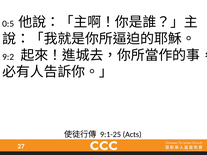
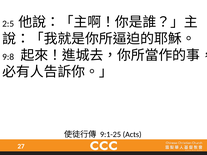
0:5: 0:5 -> 2:5 (8, 24)
9:2: 9:2 -> 9:8 (8, 57)
